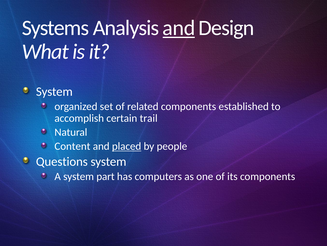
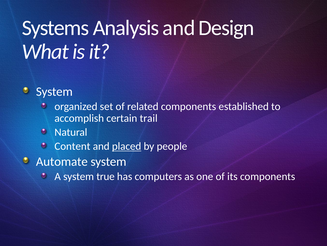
and underline: present -> none (179, 28)
Questions: Questions -> Automate (62, 161)
part: part -> true (106, 176)
